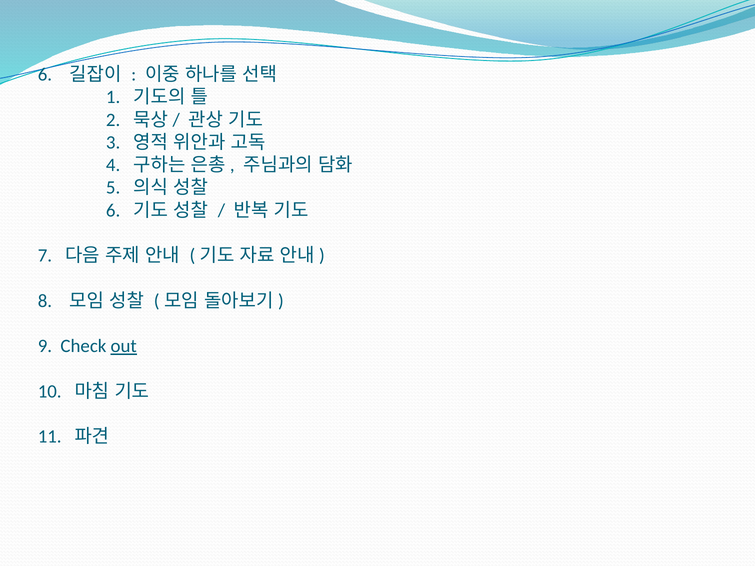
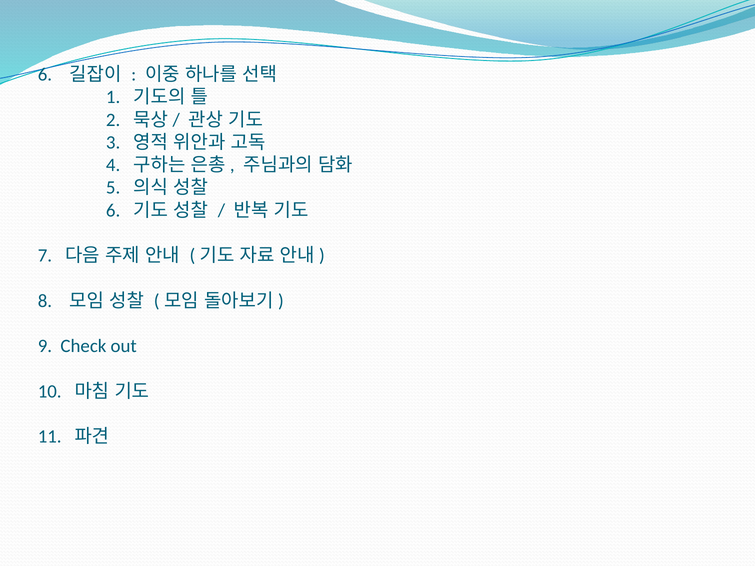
out underline: present -> none (124, 346)
